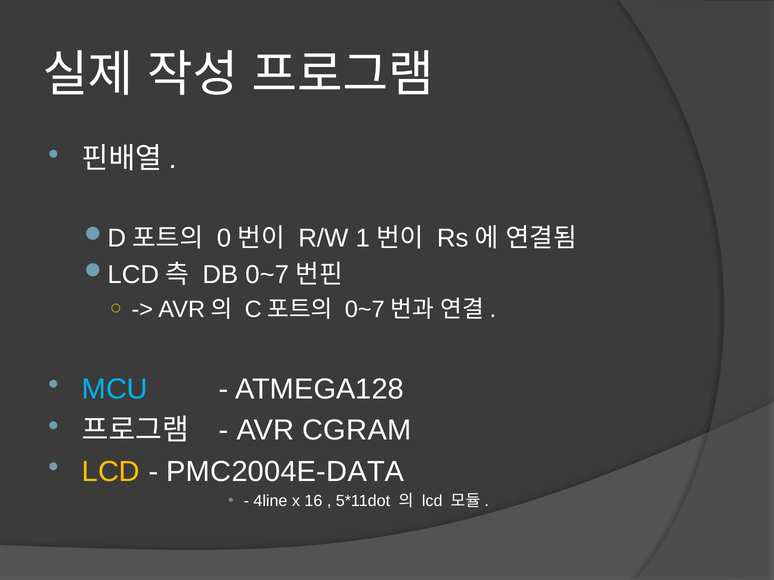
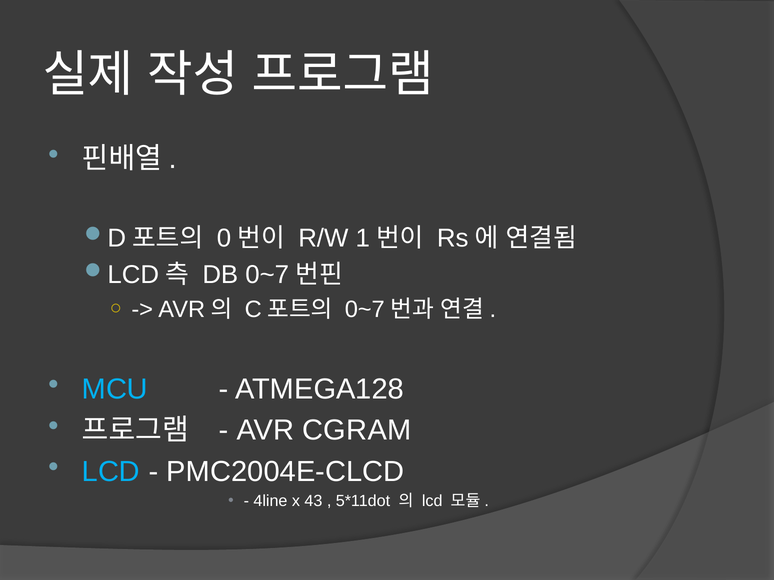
LCD colour: yellow -> light blue (111, 472)
PMC2004E-DATA: PMC2004E-DATA -> PMC2004E-CLCD (285, 472)
16: 16 -> 43 (313, 502)
